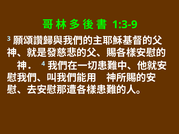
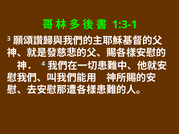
1:3-9: 1:3-9 -> 1:3-1 (125, 25)
